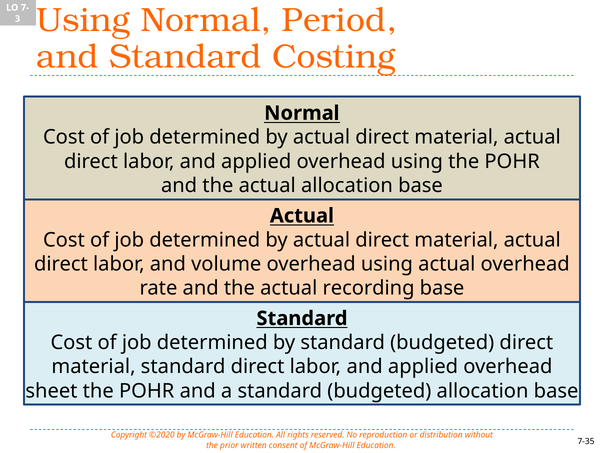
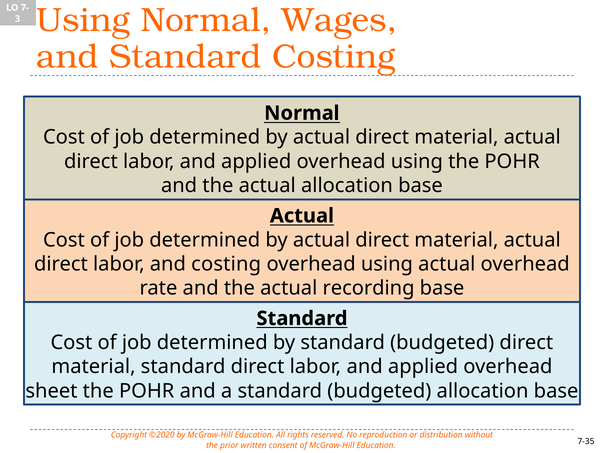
Period: Period -> Wages (340, 20)
and volume: volume -> costing (226, 264)
